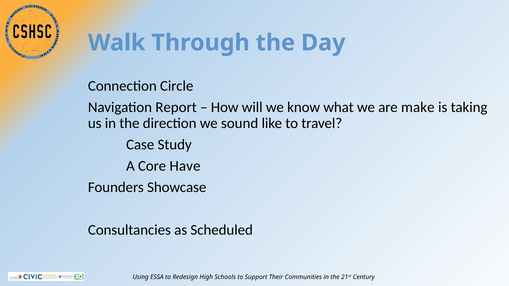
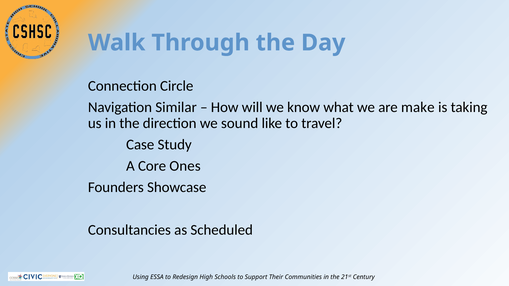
Report: Report -> Similar (176, 107)
Have: Have -> Ones (185, 166)
